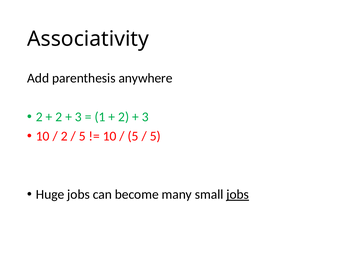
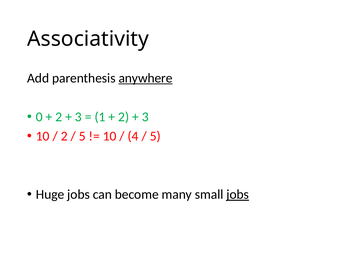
anywhere underline: none -> present (146, 78)
2: 2 -> 0 (39, 117)
5: 5 -> 4 (133, 136)
